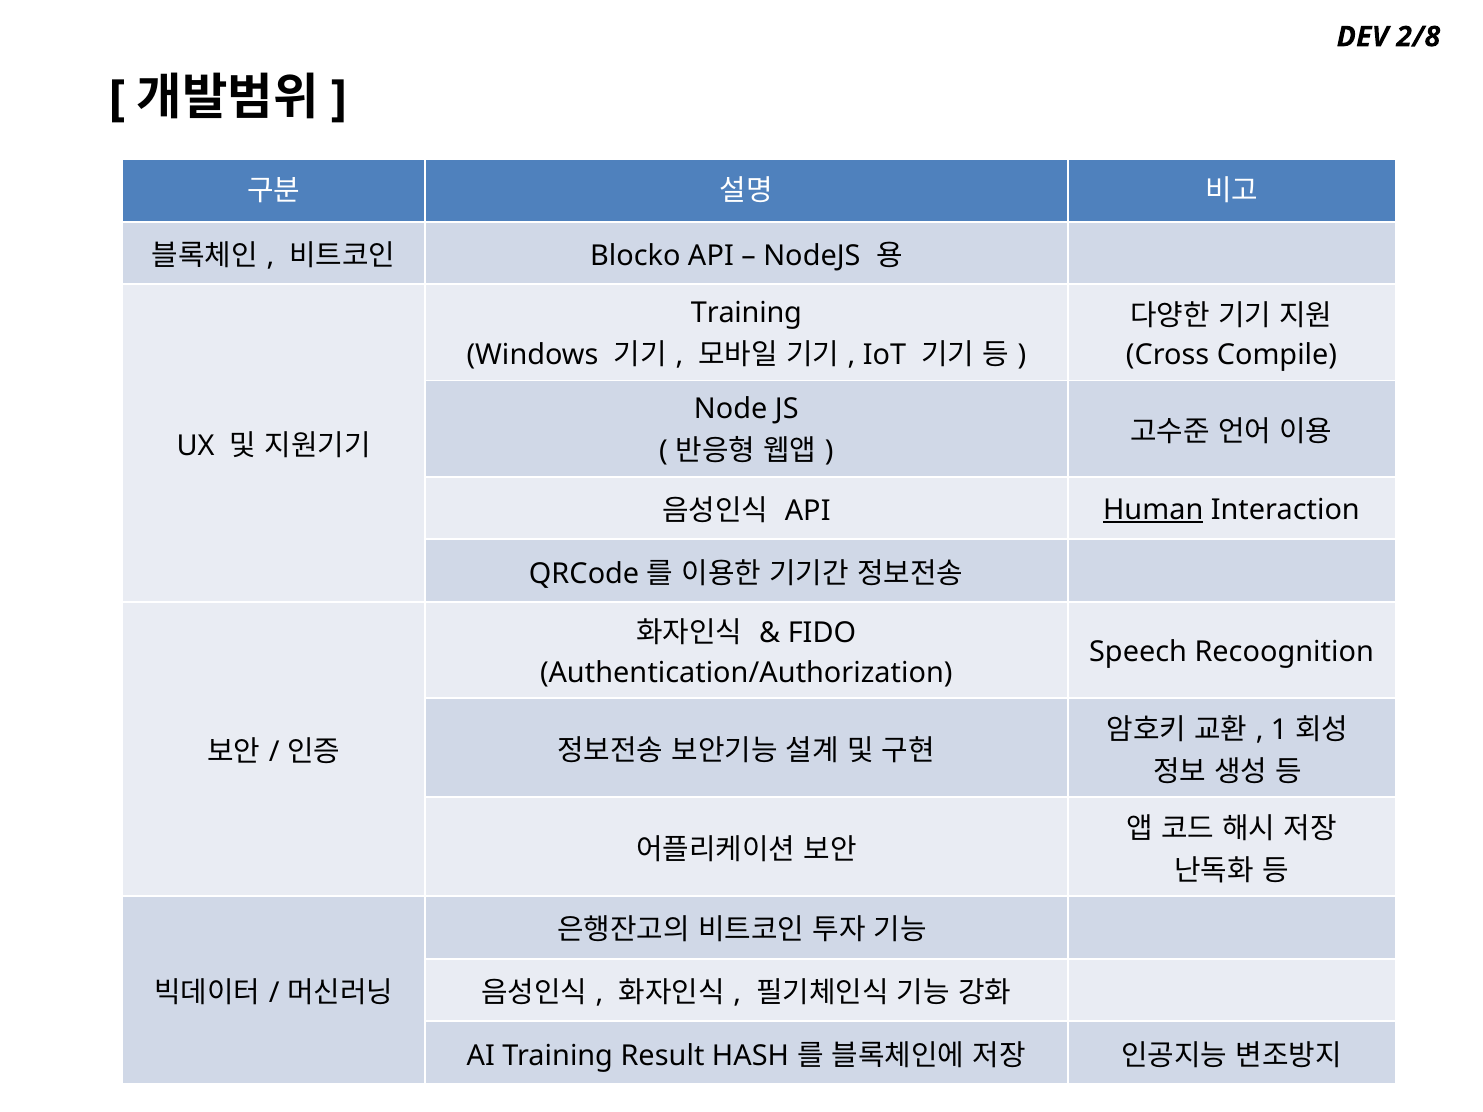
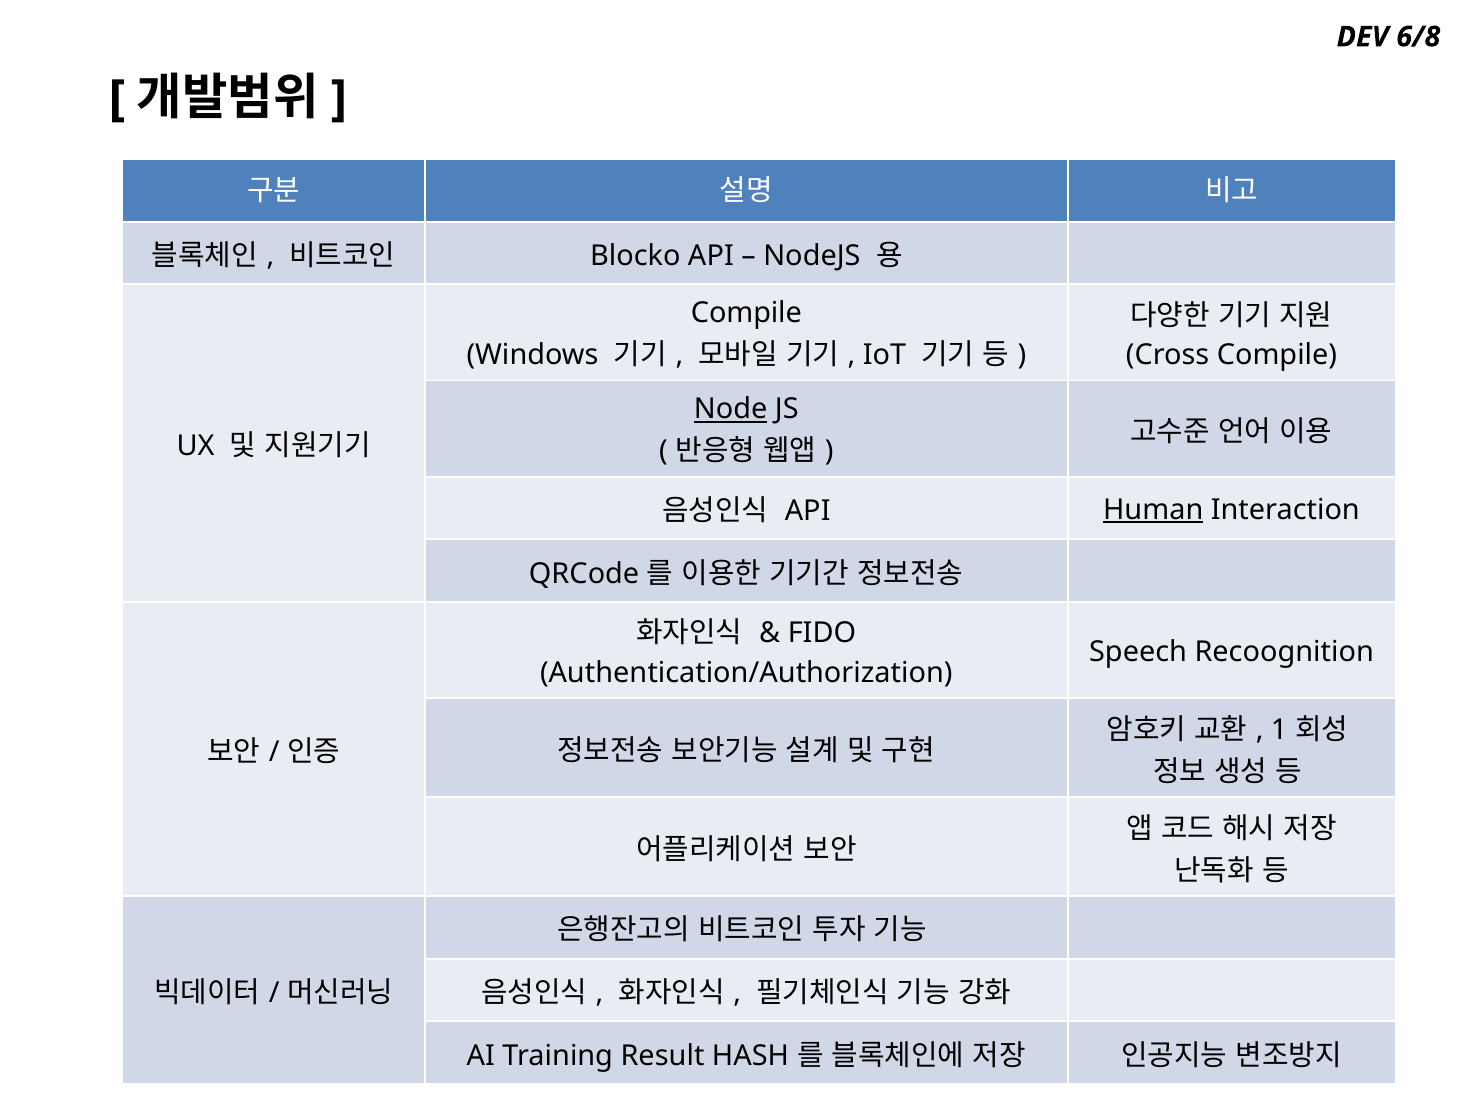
2/8: 2/8 -> 6/8 (1418, 37)
Training: Training -> Compile (746, 313)
Node underline: none -> present (731, 409)
